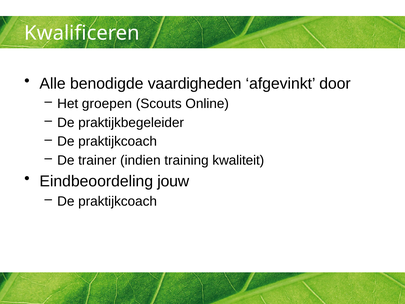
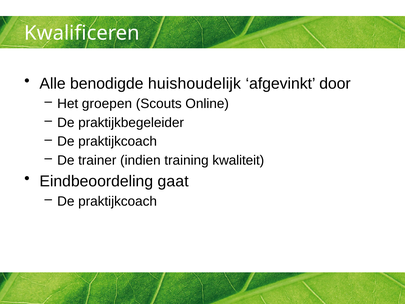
vaardigheden: vaardigheden -> huishoudelijk (194, 83)
jouw: jouw -> gaat (173, 181)
